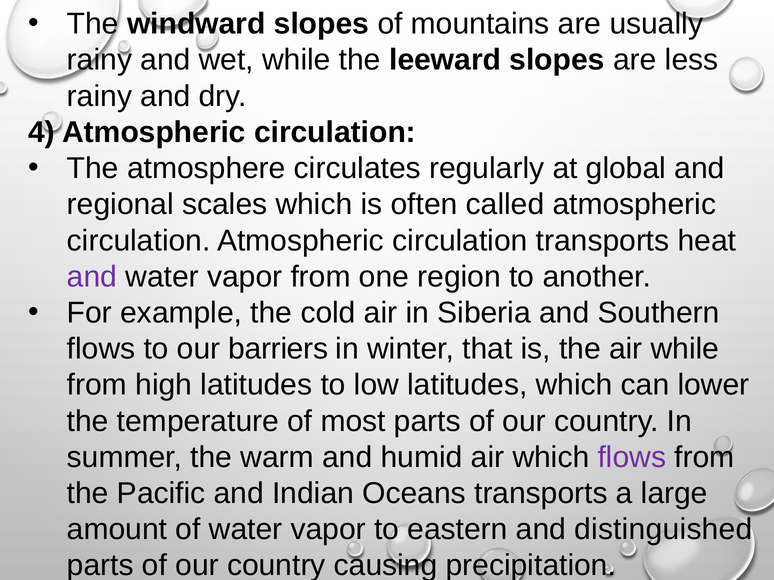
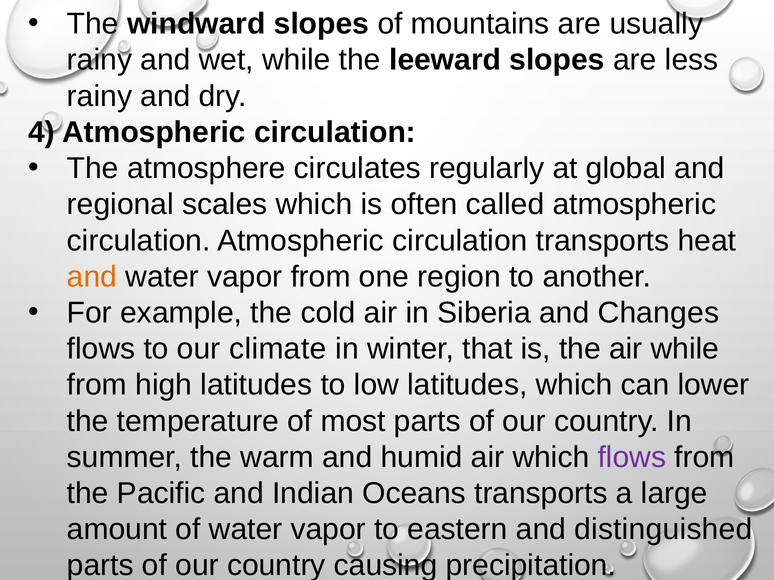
and colour: purple -> orange (92, 277)
Southern: Southern -> Changes (658, 313)
barriers: barriers -> climate (278, 349)
